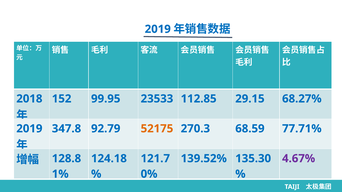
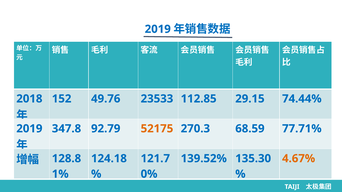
99.95: 99.95 -> 49.76 (106, 99)
68.27%: 68.27% -> 74.44% (302, 99)
4.67% colour: purple -> orange (299, 159)
